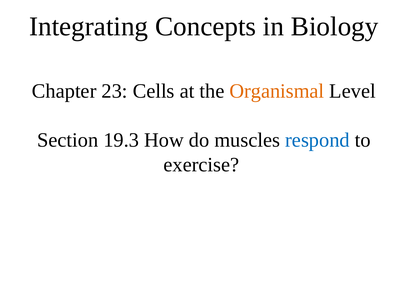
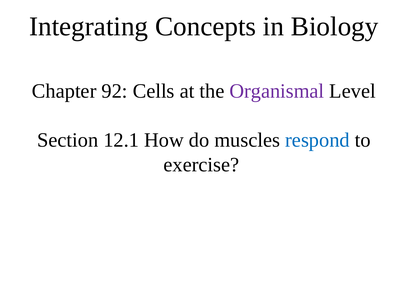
23: 23 -> 92 (115, 91)
Organismal colour: orange -> purple (277, 91)
19.3: 19.3 -> 12.1 (121, 140)
